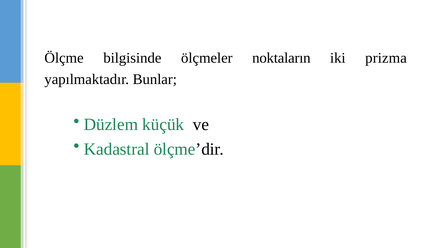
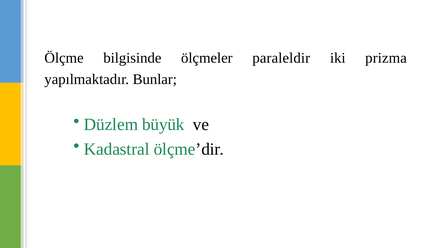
noktaların: noktaların -> paraleldir (281, 58)
küçük: küçük -> büyük (163, 125)
